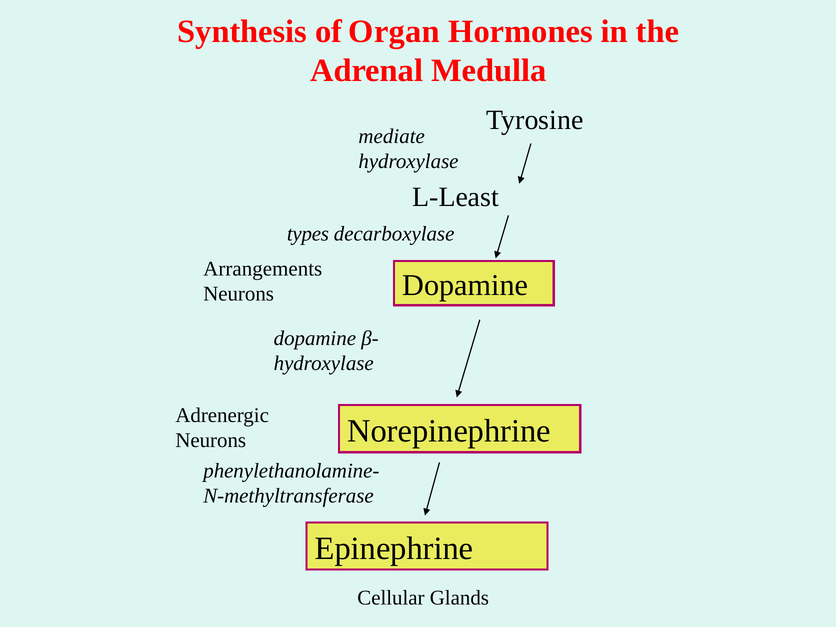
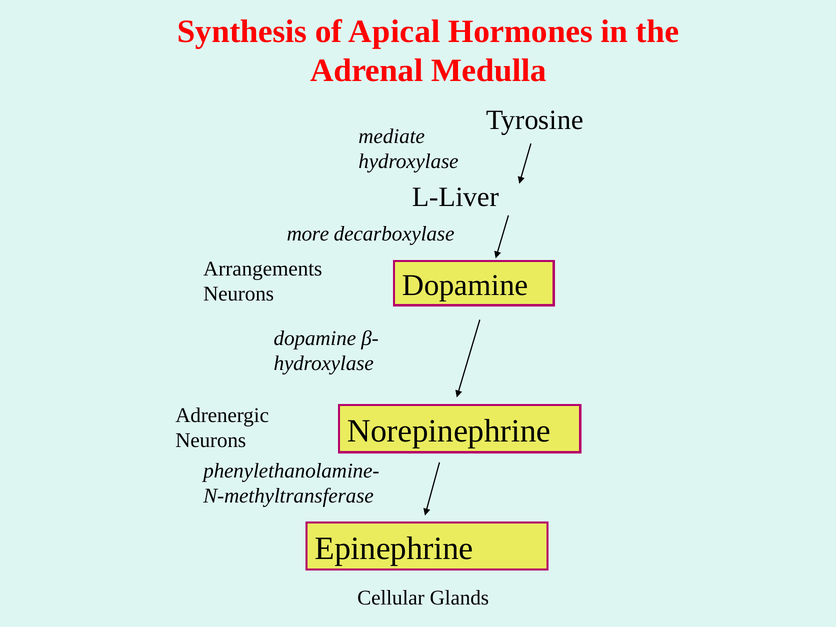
Organ: Organ -> Apical (394, 31)
L-Least: L-Least -> L-Liver (456, 197)
types: types -> more (308, 234)
